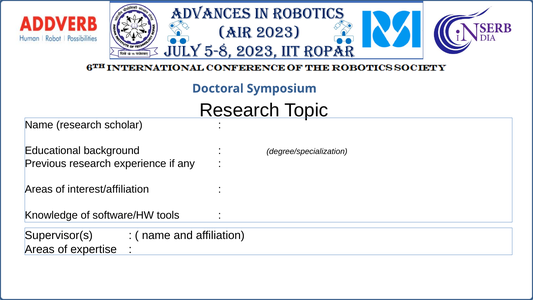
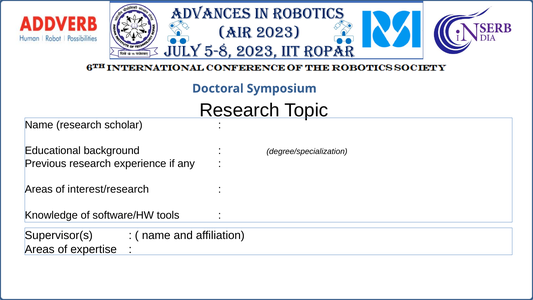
interest/affiliation: interest/affiliation -> interest/research (108, 189)
